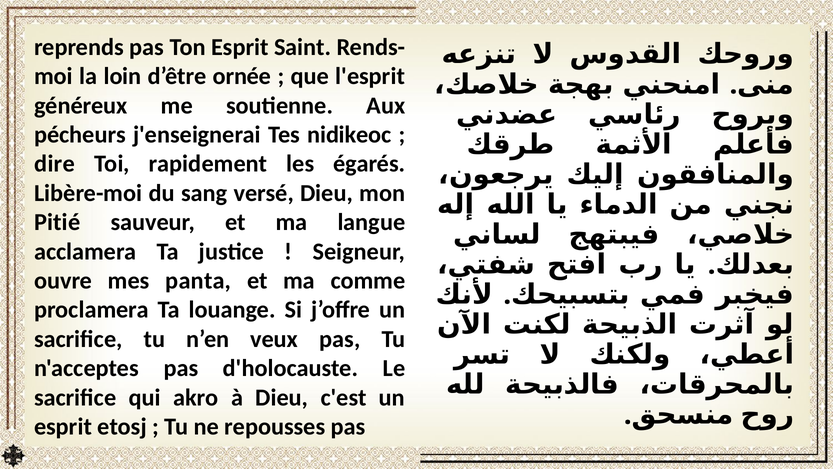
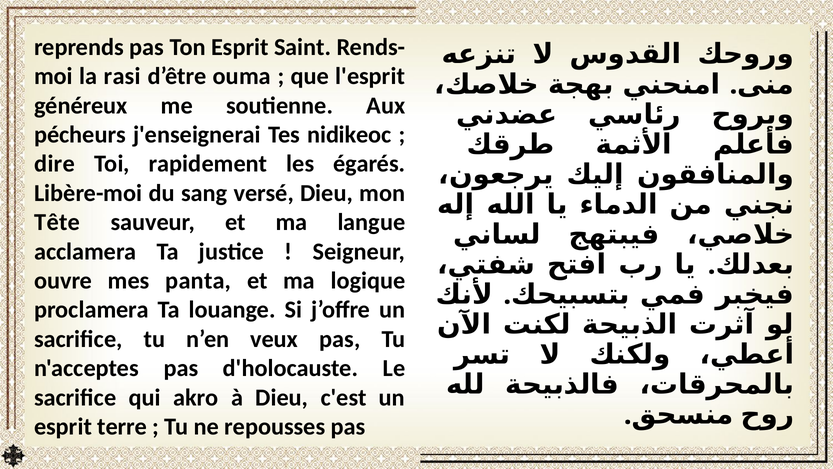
loin: loin -> rasi (122, 76)
ornée: ornée -> ouma (242, 76)
Pitié: Pitié -> Tête (57, 222)
comme: comme -> logique (368, 280)
etosj: etosj -> terre (122, 426)
